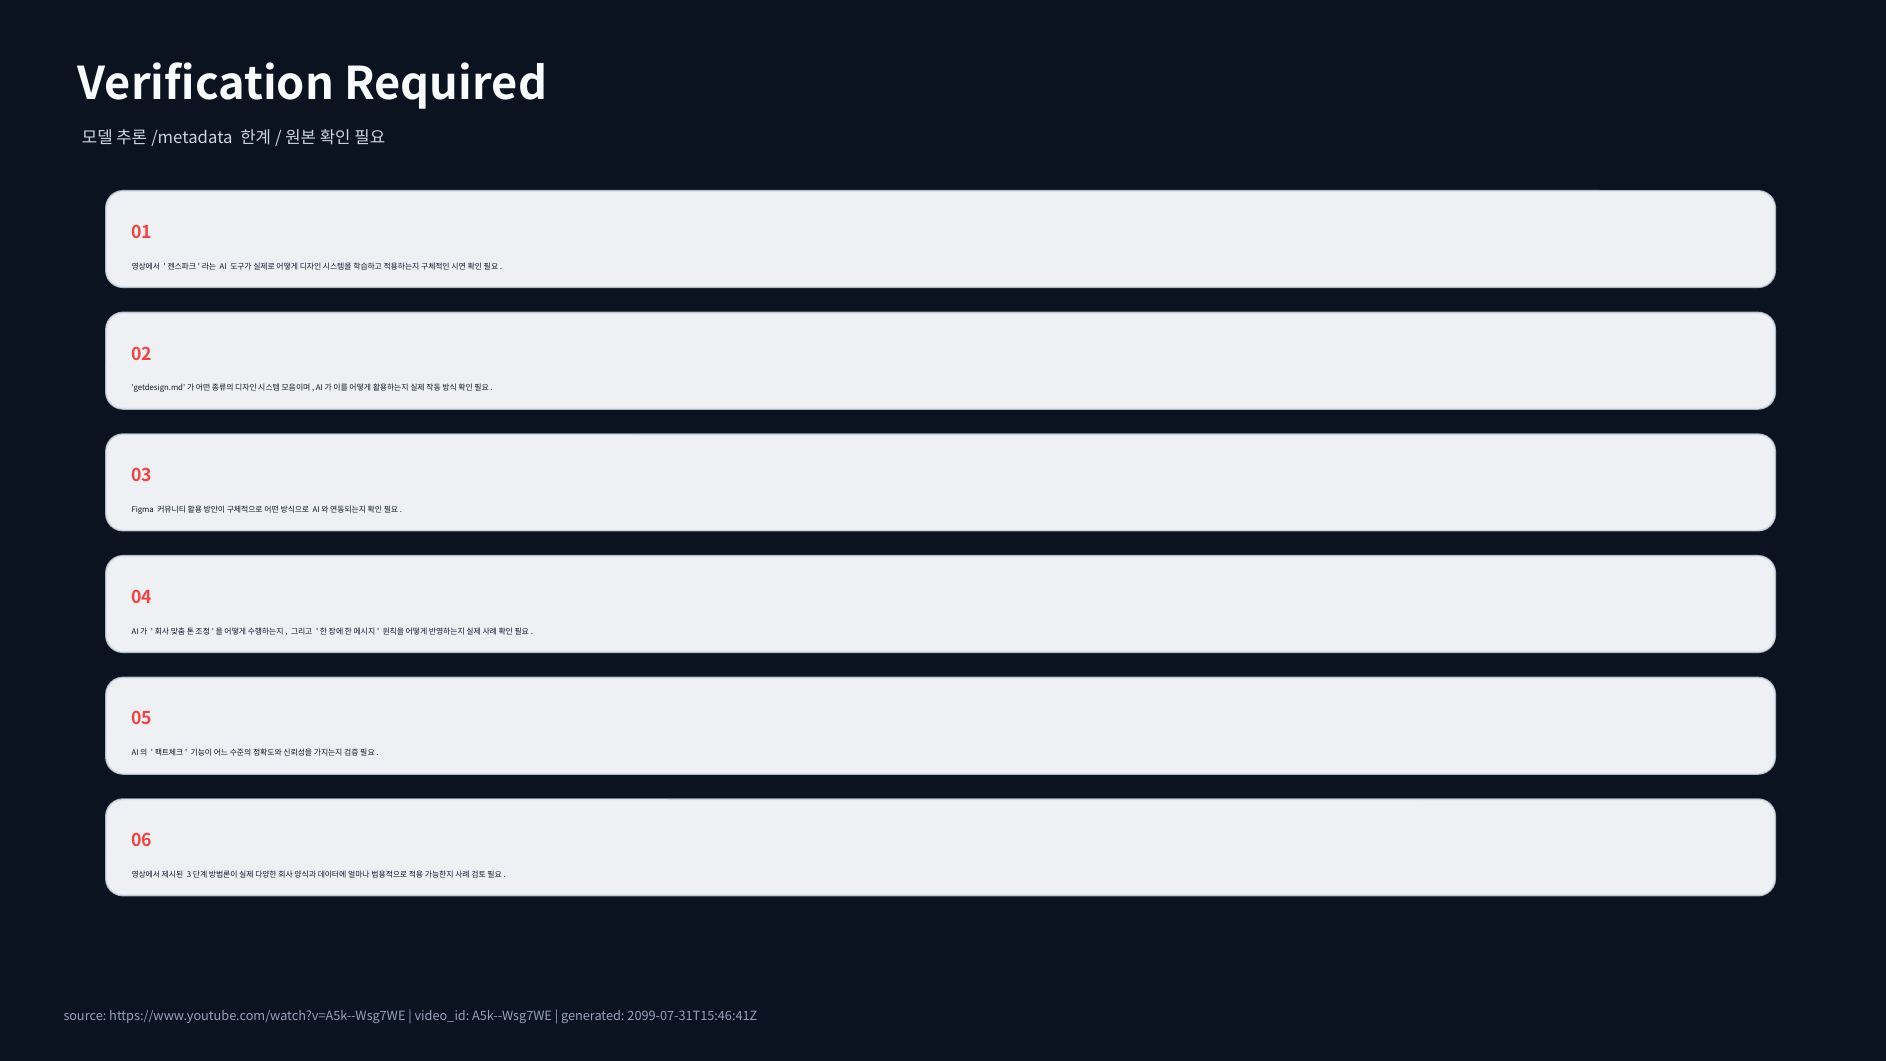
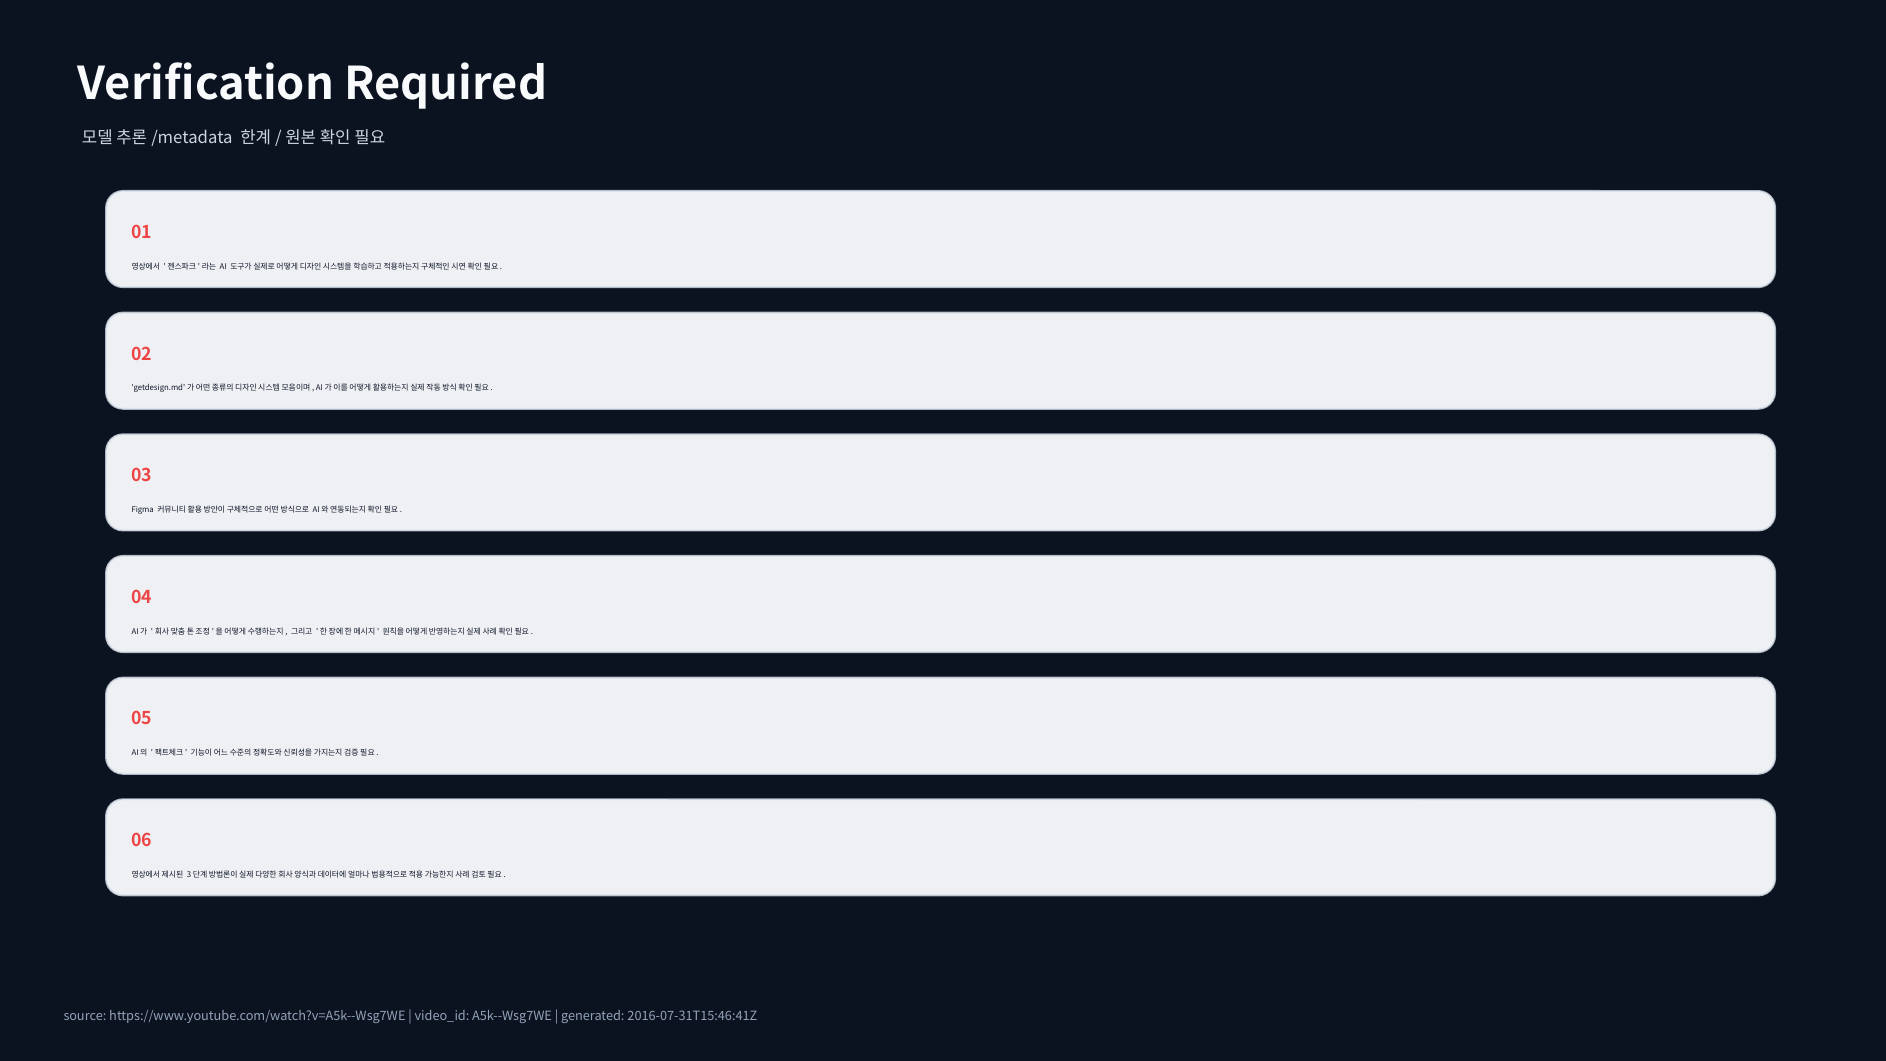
2099-07-31T15:46:41Z: 2099-07-31T15:46:41Z -> 2016-07-31T15:46:41Z (692, 1016)
